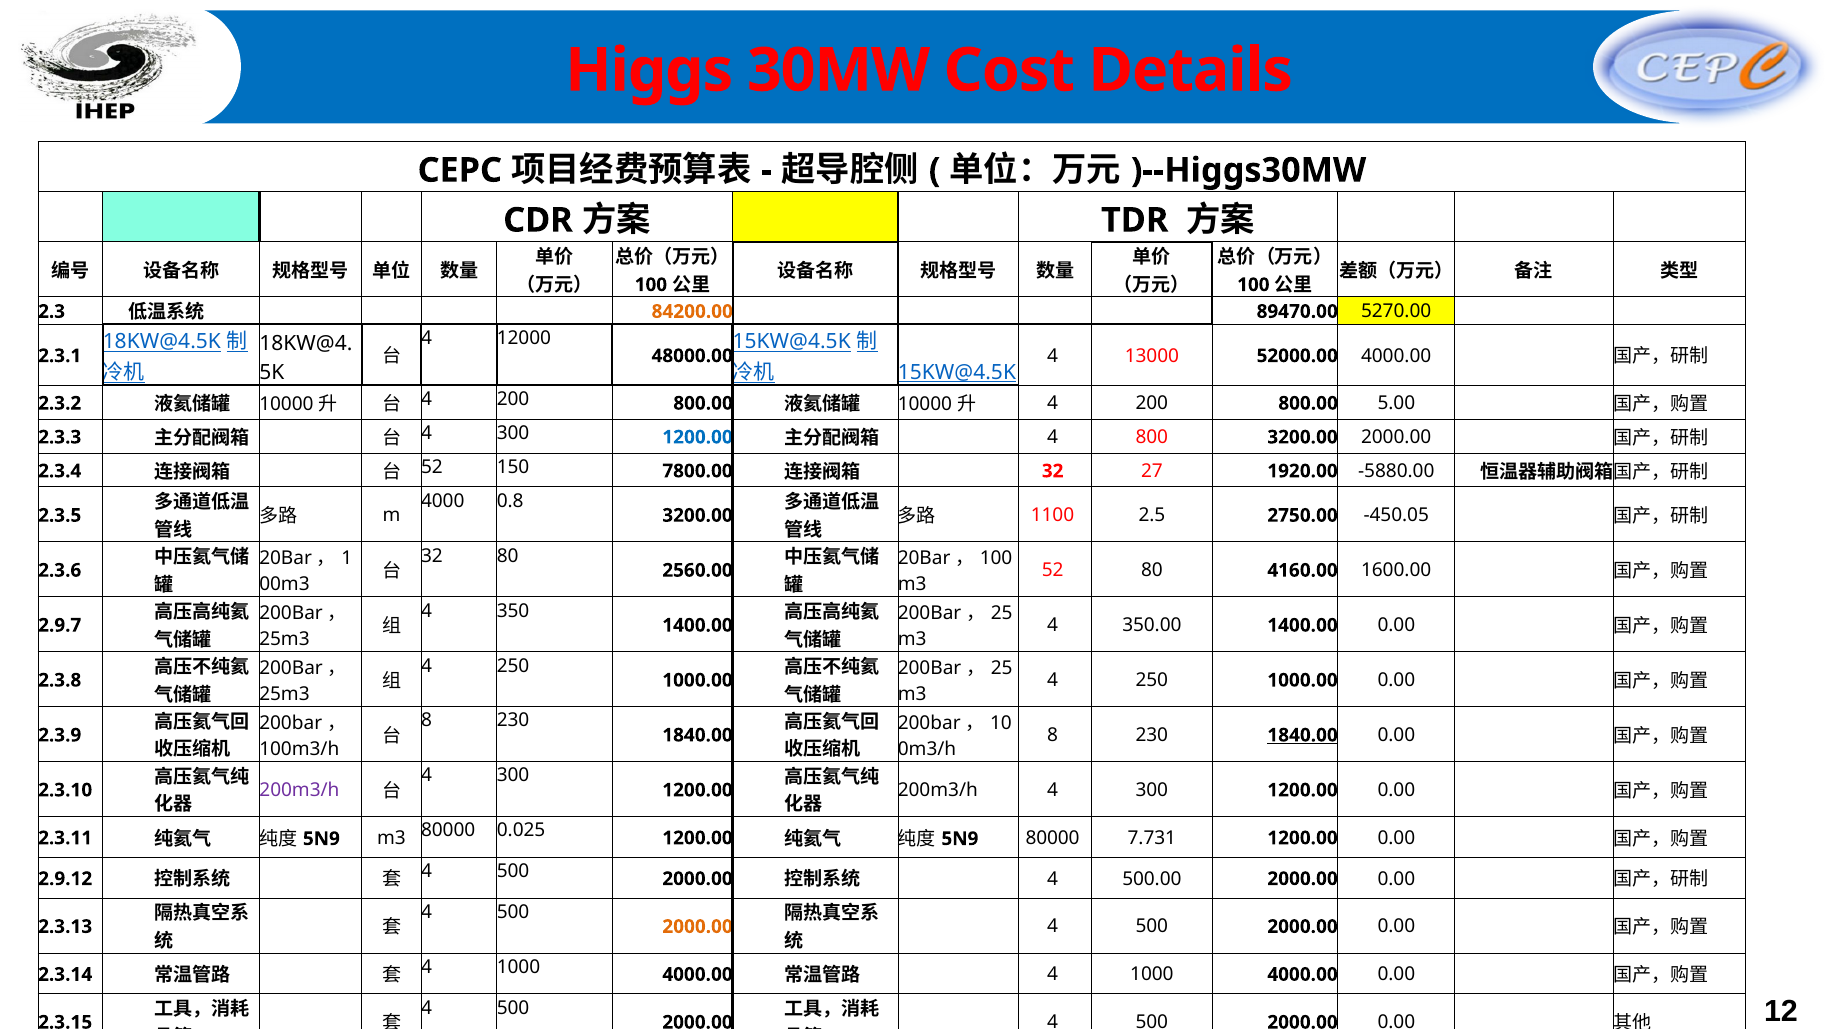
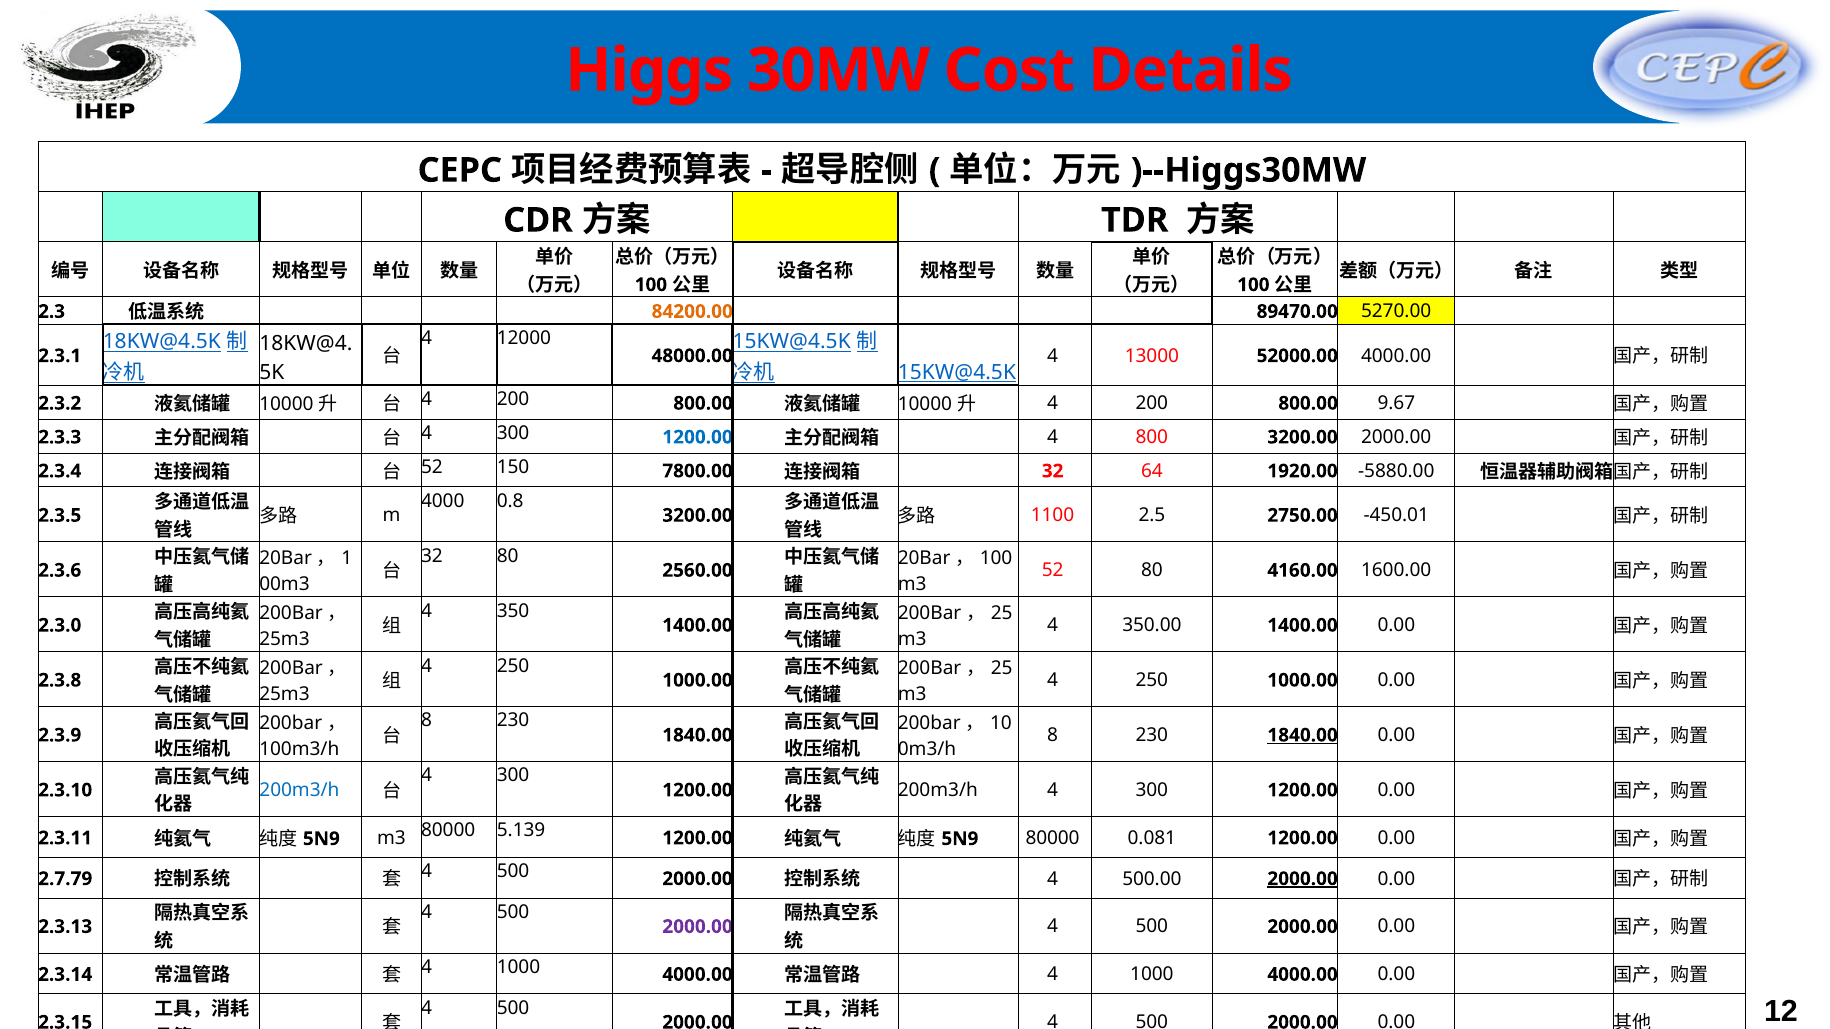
5.00: 5.00 -> 9.67 (1396, 403)
27: 27 -> 64 (1152, 471)
-450.05: -450.05 -> -450.01 (1396, 516)
2.9.7: 2.9.7 -> 2.3.0 (60, 626)
200m3/h colour: purple -> blue (299, 790)
0.025: 0.025 -> 5.139 (521, 831)
7.731: 7.731 -> 0.081 (1152, 838)
2.9.12: 2.9.12 -> 2.7.79 (65, 879)
2000.00 underline: none -> present (1303, 879)
2000.00 colour: orange -> purple (698, 927)
